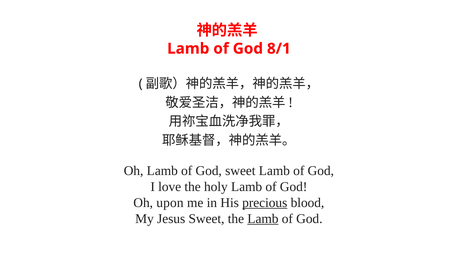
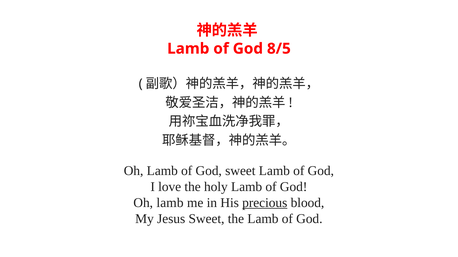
8/1: 8/1 -> 8/5 (279, 49)
upon: upon -> lamb (170, 203)
Lamb underline: present -> none (263, 219)
